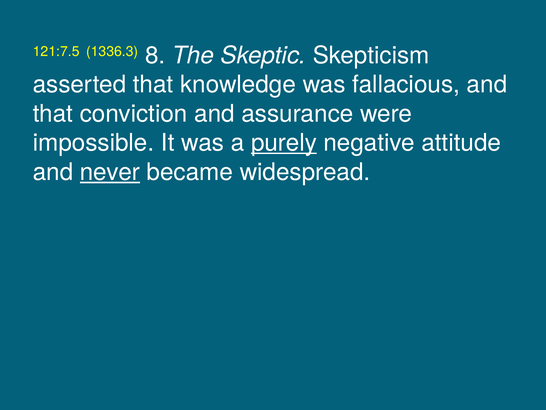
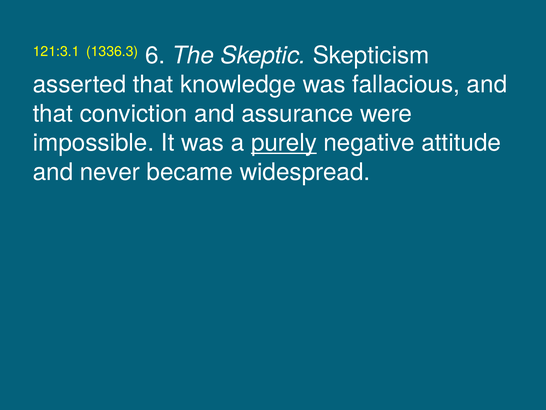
121:7.5: 121:7.5 -> 121:3.1 (56, 51)
8: 8 -> 6 (155, 55)
never underline: present -> none (110, 172)
